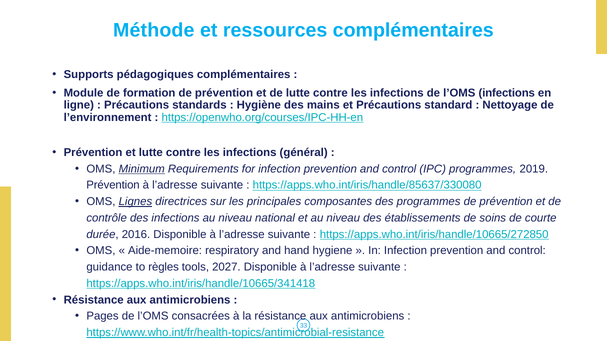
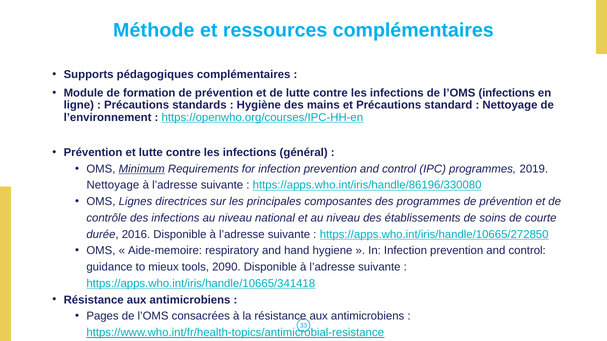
Prévention: Prévention -> Nettoyage (113, 185)
https://apps.who.int/iris/handle/85637/330080: https://apps.who.int/iris/handle/85637/330080 -> https://apps.who.int/iris/handle/86196/330080 (367, 185)
Lignes underline: present -> none (135, 202)
règles: règles -> mieux (164, 267)
2027: 2027 -> 2090 (226, 267)
